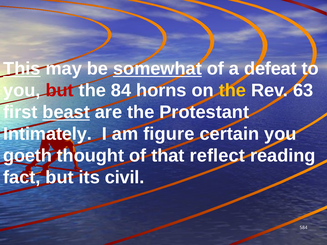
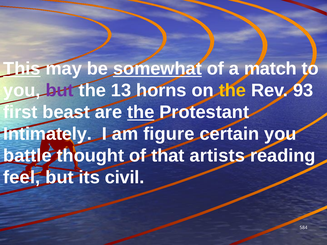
defeat: defeat -> match (270, 69)
but colour: red -> purple (60, 90)
84: 84 -> 13 (121, 90)
63: 63 -> 93 (303, 90)
beast underline: present -> none (66, 112)
the underline: none -> present (141, 112)
goeth: goeth -> battle (27, 156)
reflect: reflect -> artists (217, 156)
fact: fact -> feel (22, 178)
